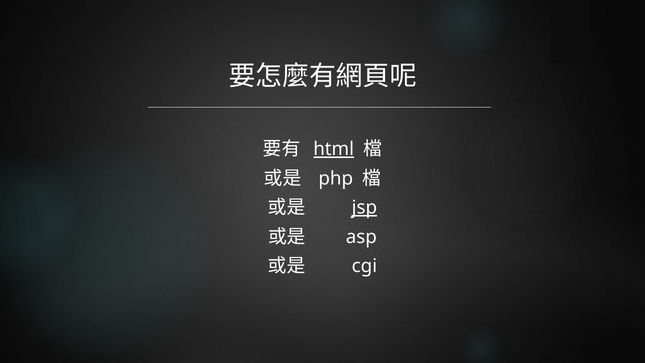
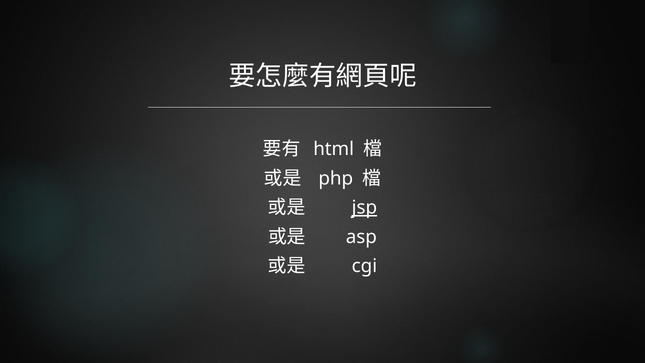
html underline: present -> none (334, 149)
